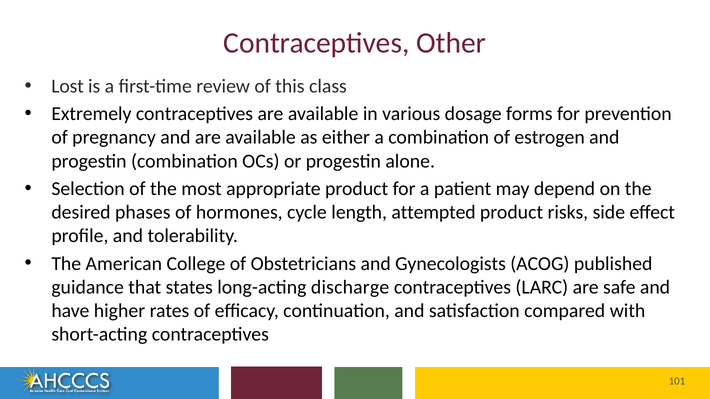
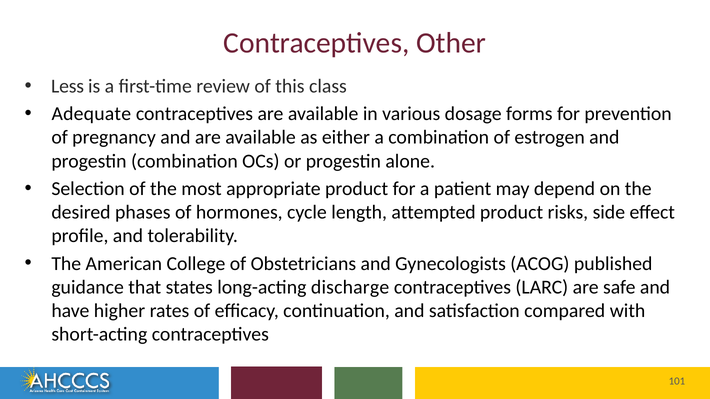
Lost: Lost -> Less (68, 86)
Extremely: Extremely -> Adequate (91, 114)
